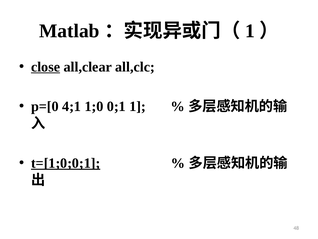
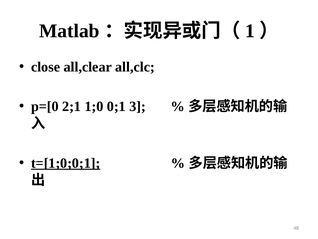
close underline: present -> none (46, 67)
4;1: 4;1 -> 2;1 (72, 106)
0;1 1: 1 -> 3 (138, 106)
